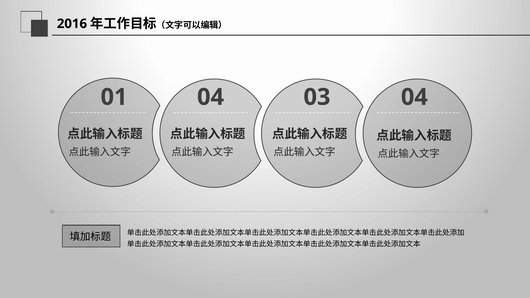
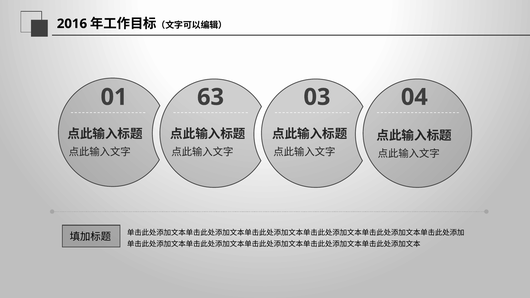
01 04: 04 -> 63 (211, 97)
